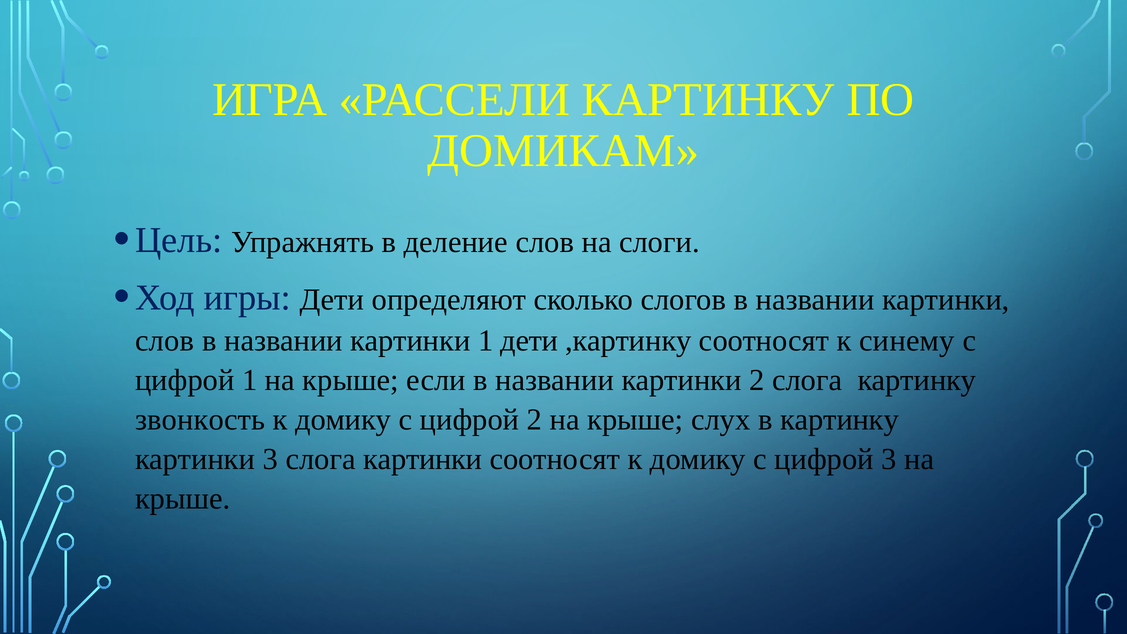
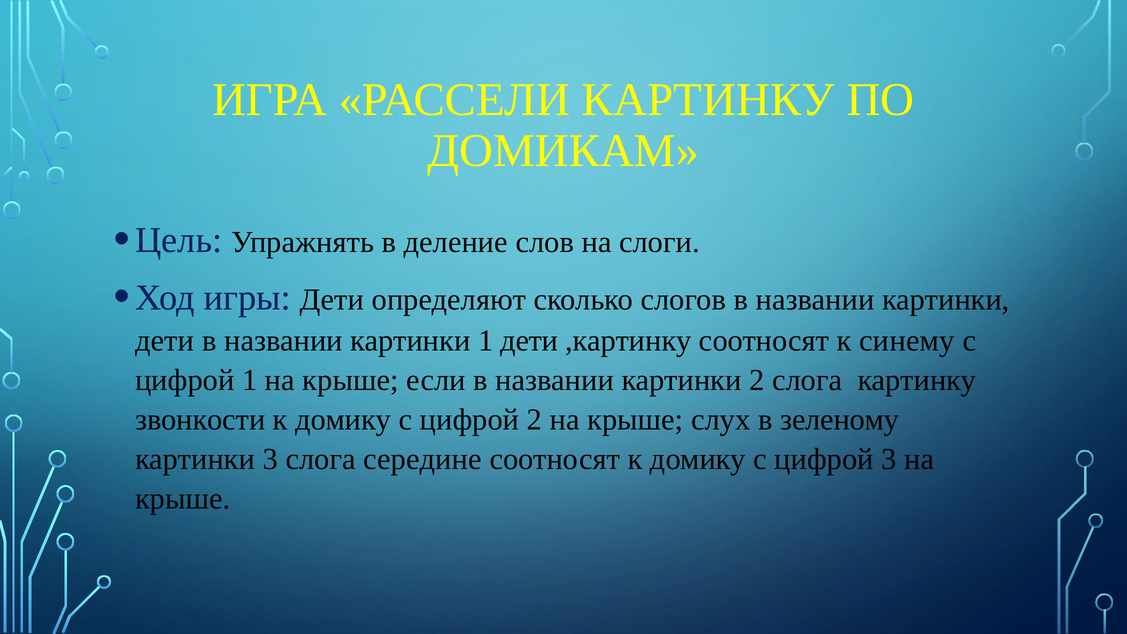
слов: слов -> дети (165, 340)
звонкость: звонкость -> звонкости (200, 420)
в картинку: картинку -> зеленому (840, 420)
слога картинки: картинки -> середине (423, 459)
